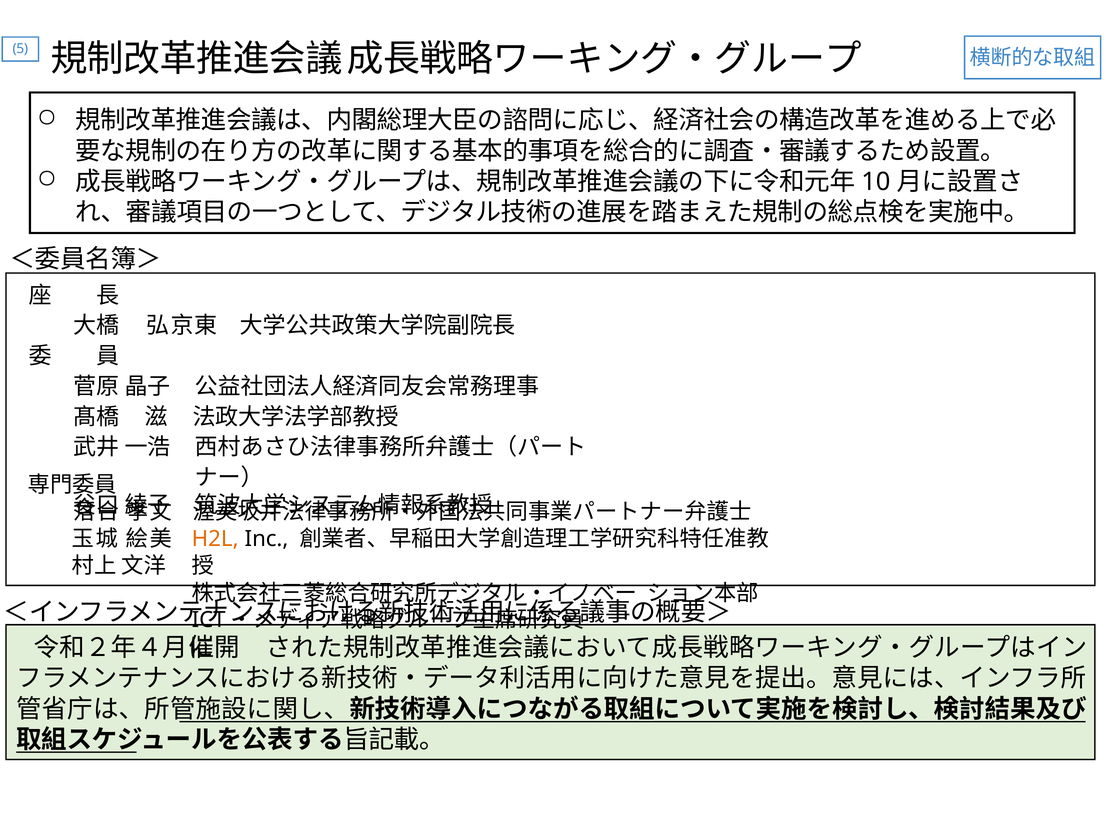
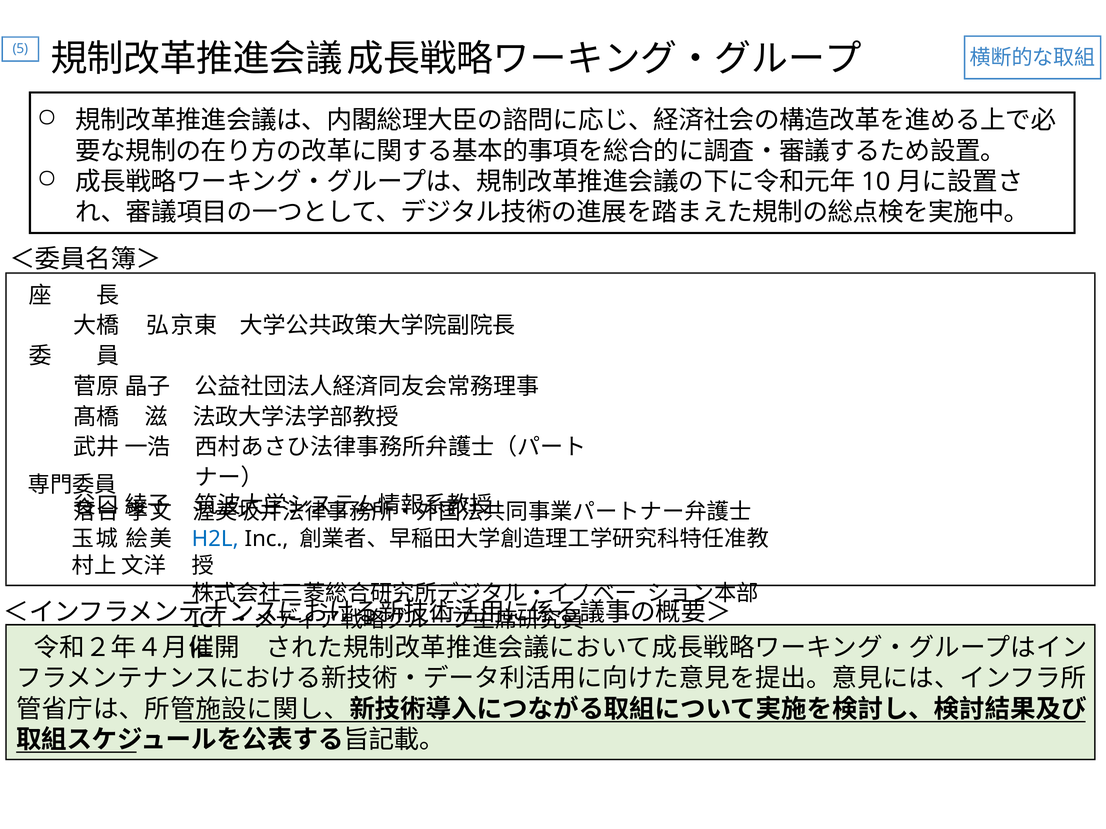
H2L colour: orange -> blue (215, 539)
